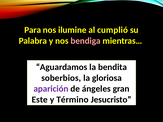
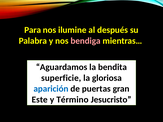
cumplió: cumplió -> después (113, 30)
soberbios: soberbios -> superficie (61, 78)
aparición colour: purple -> blue (51, 89)
ángeles: ángeles -> puertas (96, 89)
